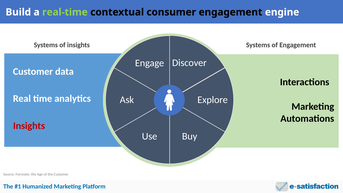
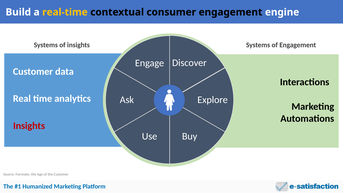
real-time colour: light green -> yellow (65, 12)
